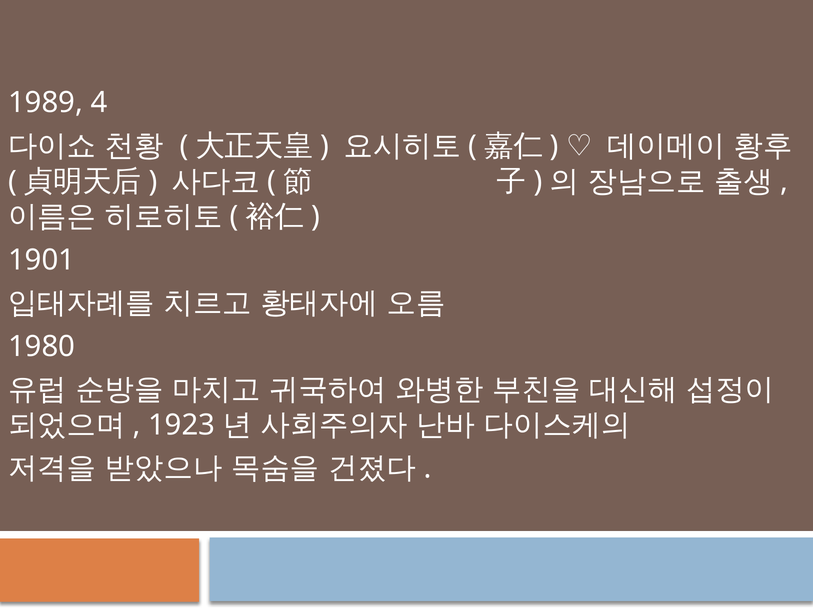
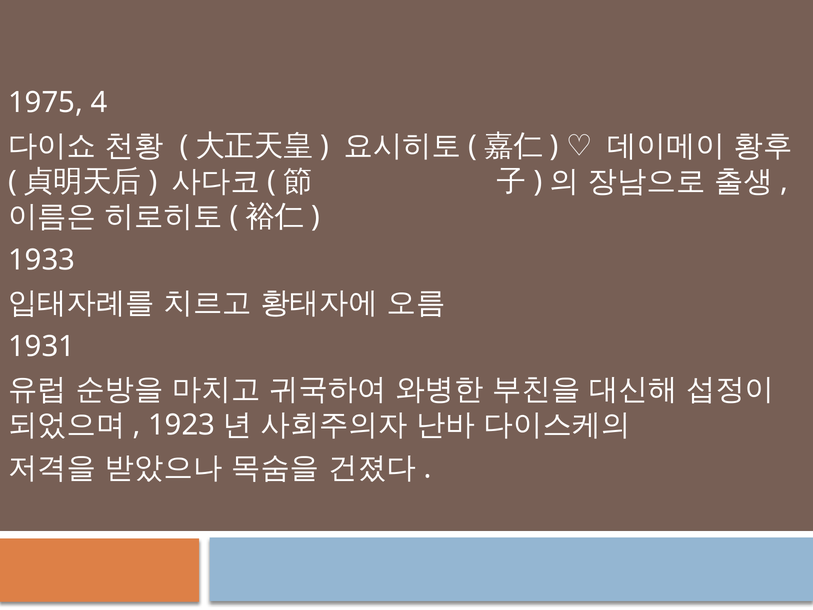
1989: 1989 -> 1975 (46, 103)
1901: 1901 -> 1933 (42, 260)
1980: 1980 -> 1931 (42, 346)
